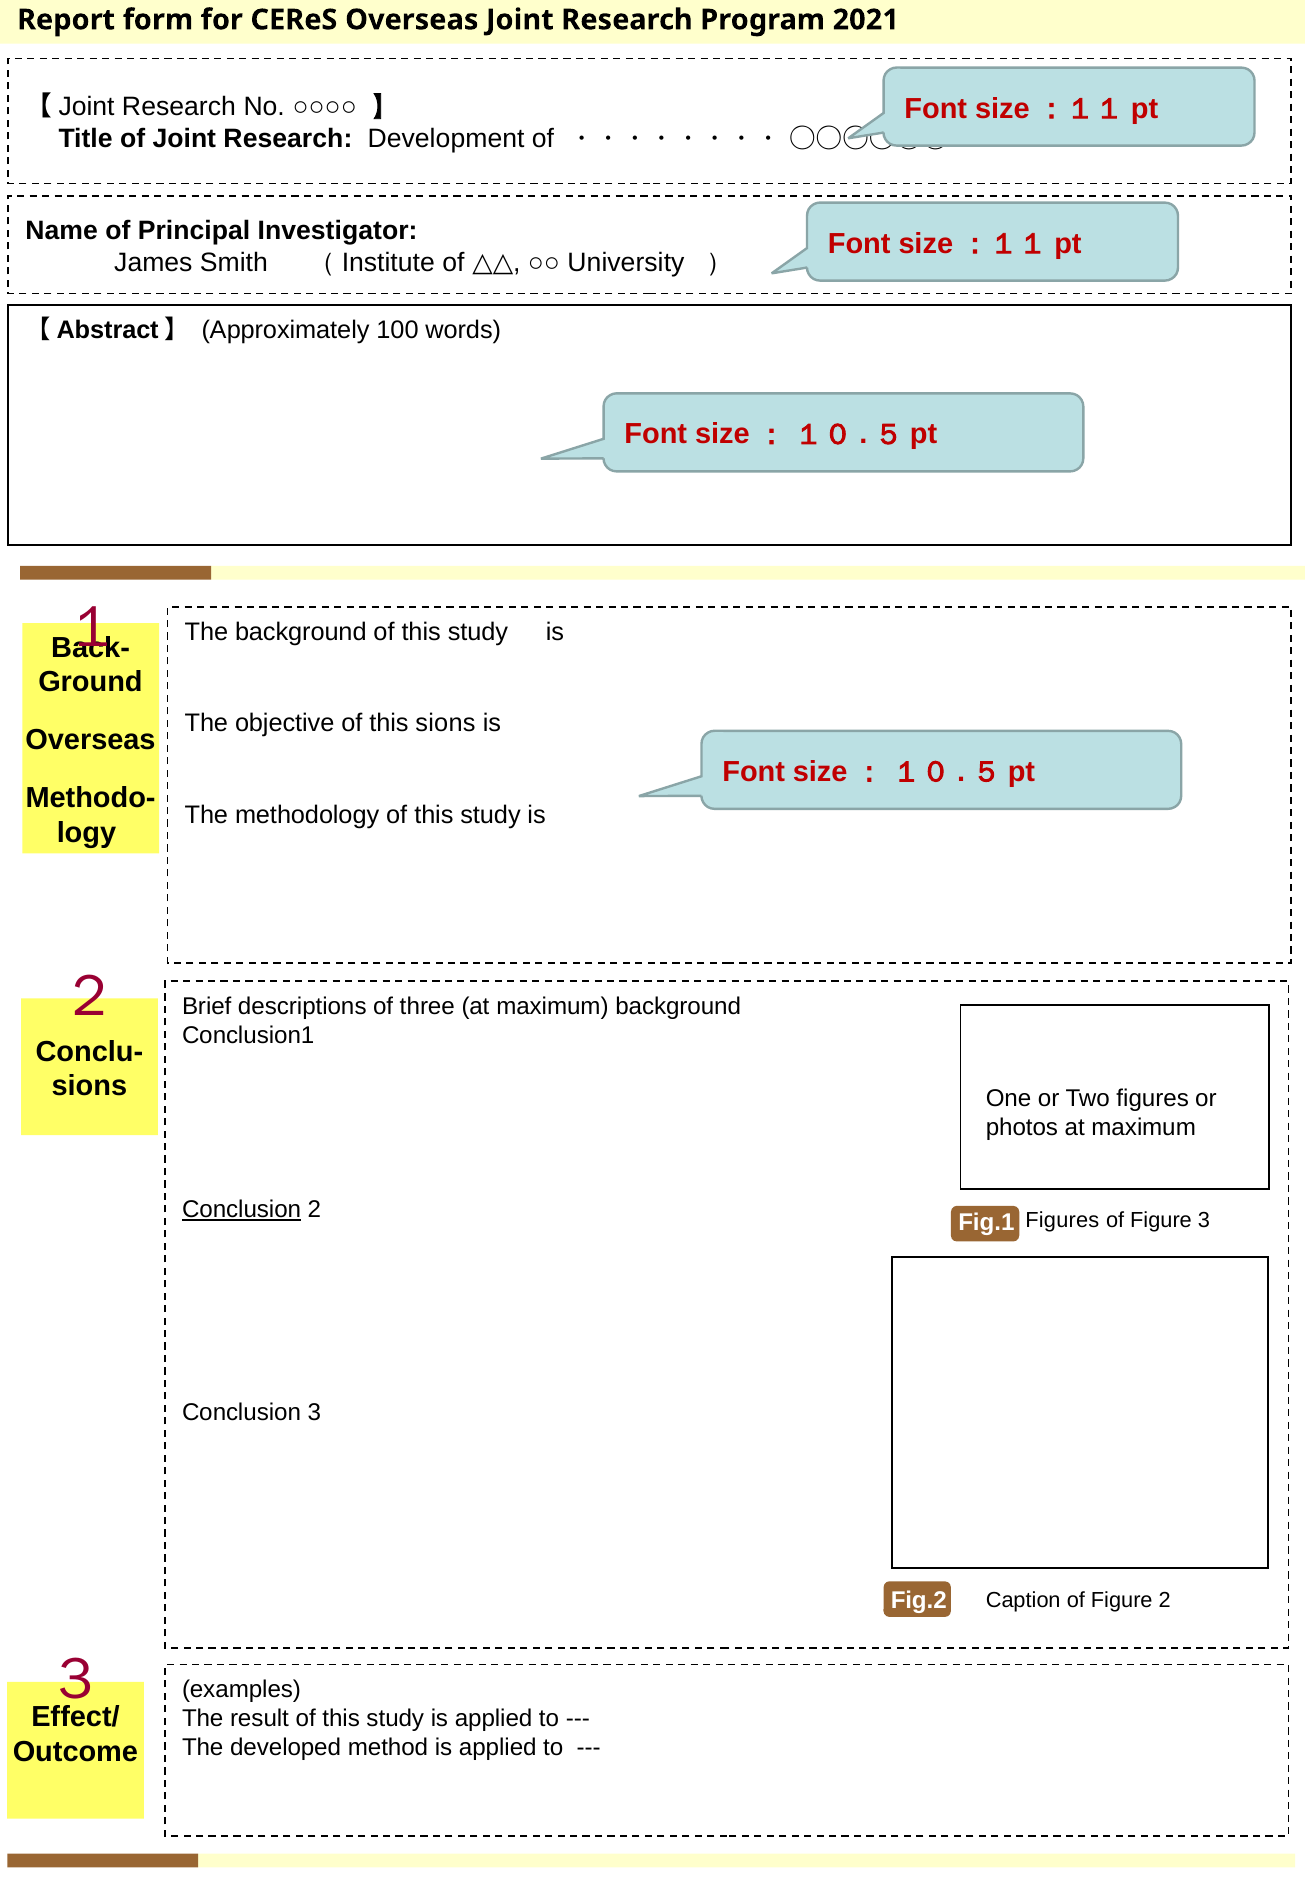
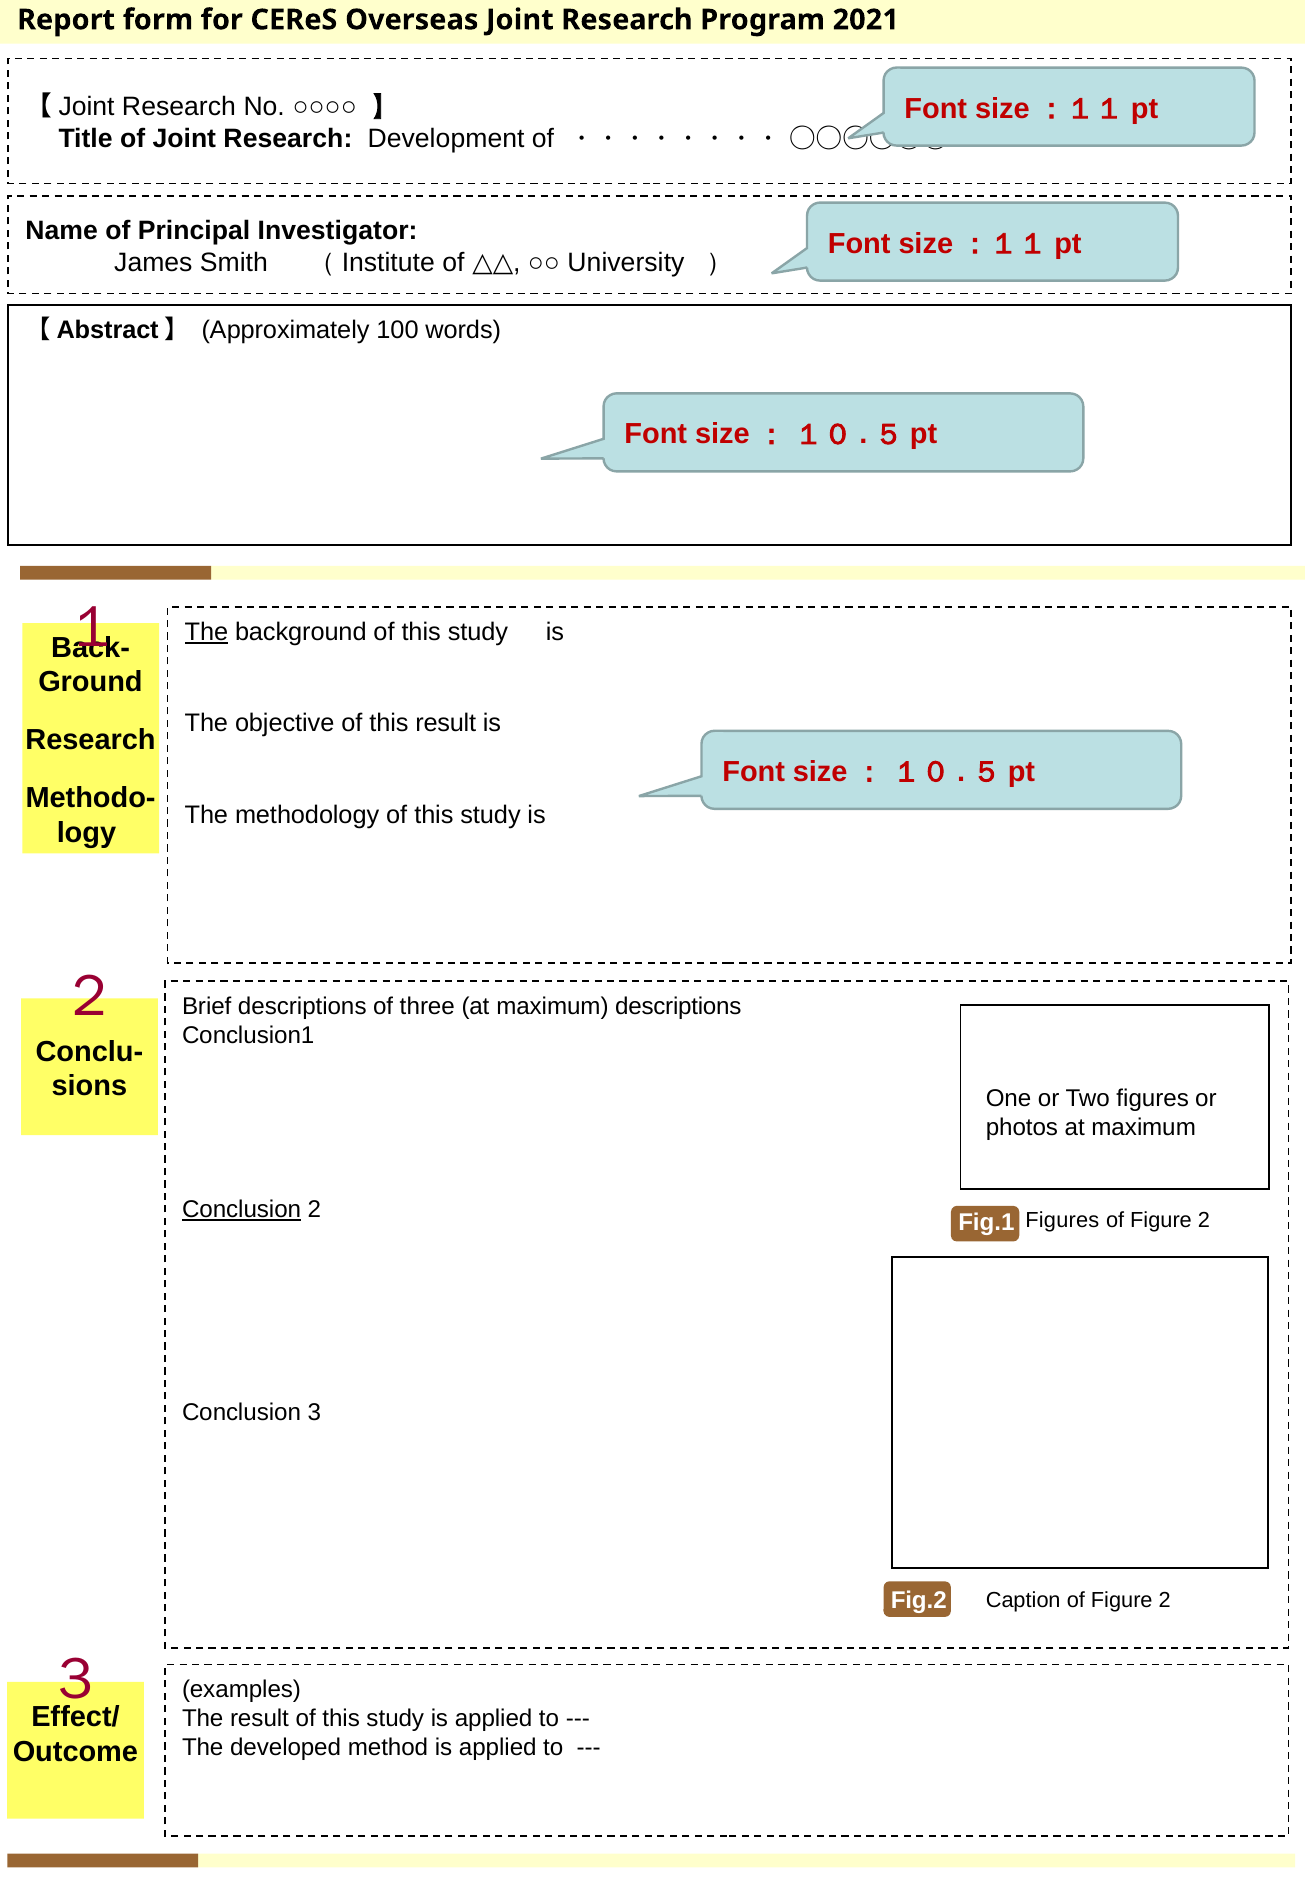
The underline: none -> present (206, 632)
this sions: sions -> result (446, 724)
Overseas: Overseas -> Research (91, 740)
maximum background: background -> descriptions (678, 1006)
3: 3 -> 2 (1204, 1221)
